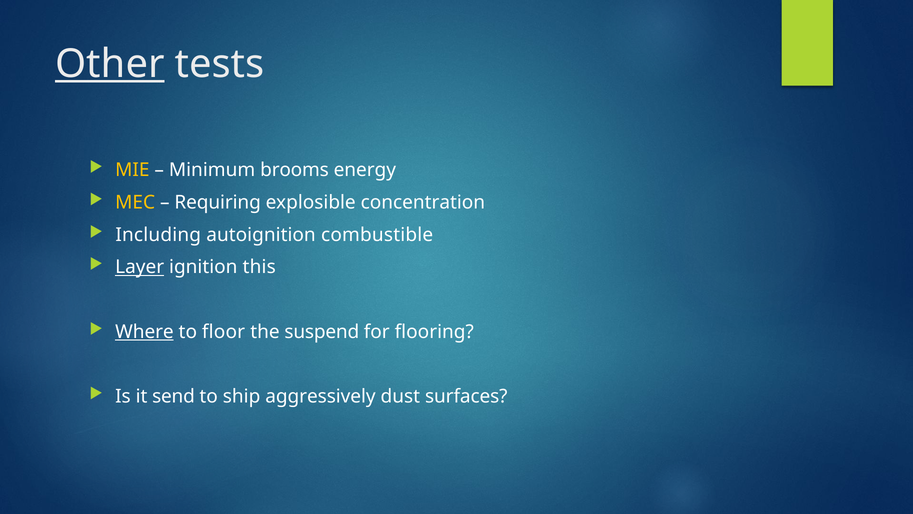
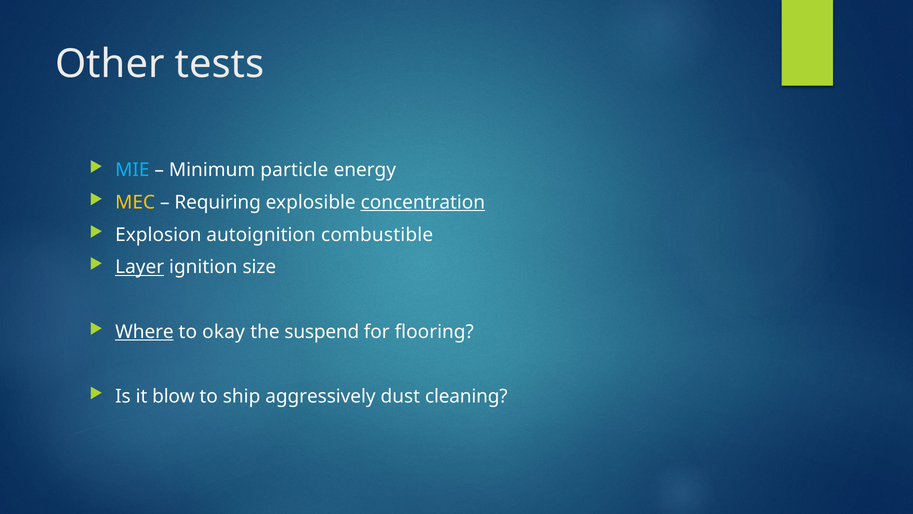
Other underline: present -> none (110, 64)
MIE colour: yellow -> light blue (132, 170)
brooms: brooms -> particle (294, 170)
concentration underline: none -> present (423, 202)
Including: Including -> Explosion (158, 235)
this: this -> size (259, 267)
floor: floor -> okay (224, 332)
send: send -> blow (174, 396)
surfaces: surfaces -> cleaning (466, 396)
